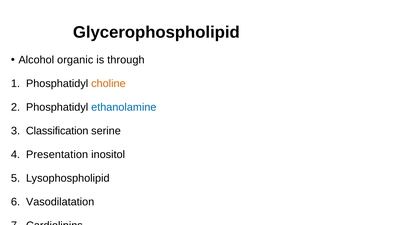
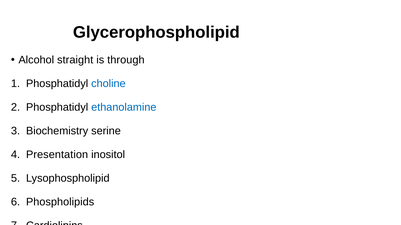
organic: organic -> straight (75, 60)
choline colour: orange -> blue (108, 84)
Classification: Classification -> Biochemistry (57, 131)
Vasodilatation: Vasodilatation -> Phospholipids (60, 203)
